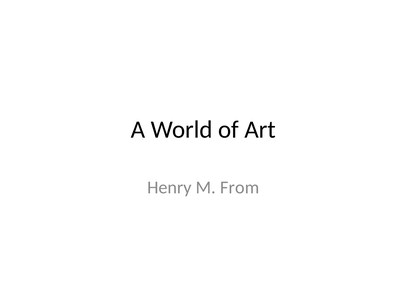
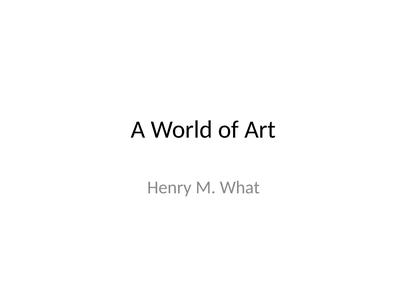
From: From -> What (240, 187)
